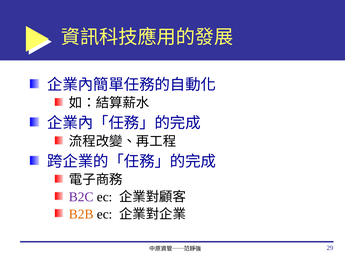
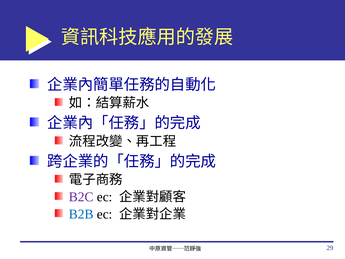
B2B colour: orange -> blue (81, 214)
